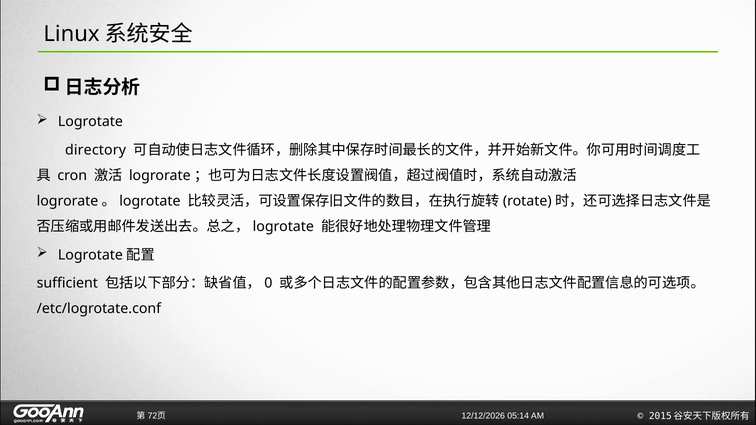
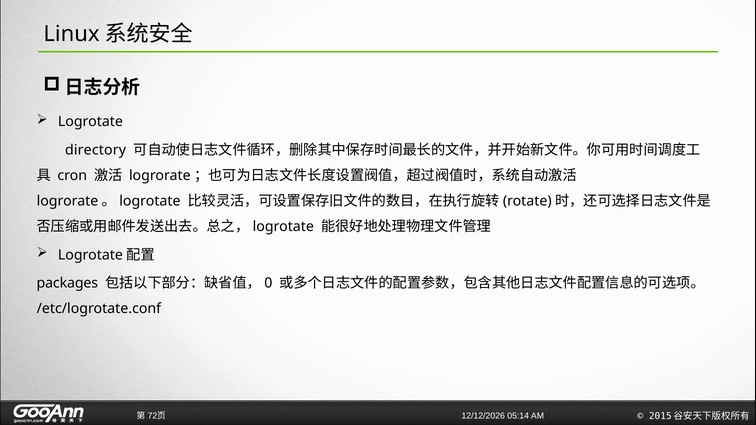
sufficient: sufficient -> packages (67, 283)
